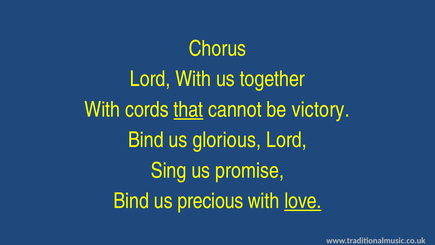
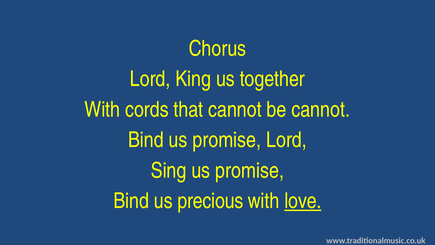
Lord With: With -> King (193, 79)
that underline: present -> none (188, 109)
be victory: victory -> cannot (321, 109)
Bind us glorious: glorious -> promise (227, 140)
